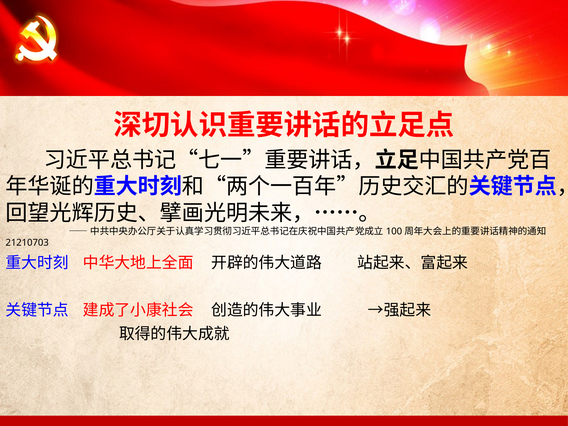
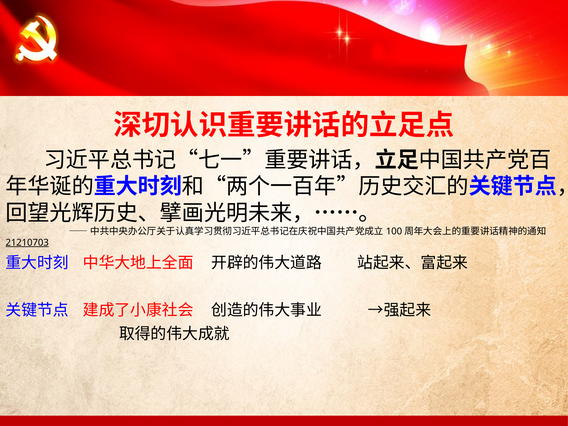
21210703 underline: none -> present (27, 243)
